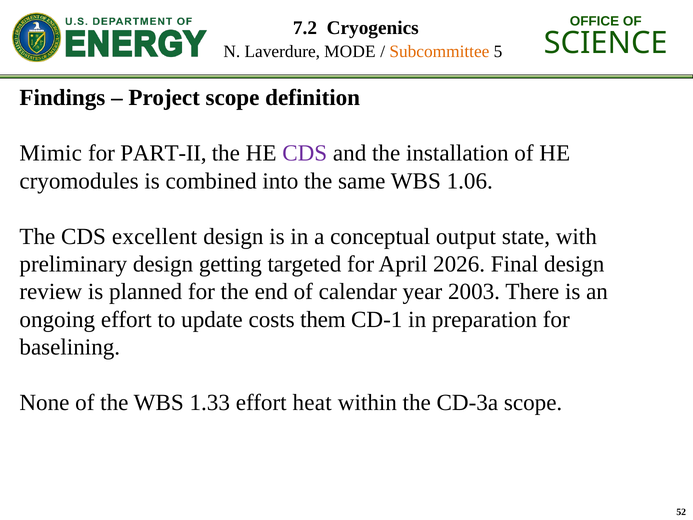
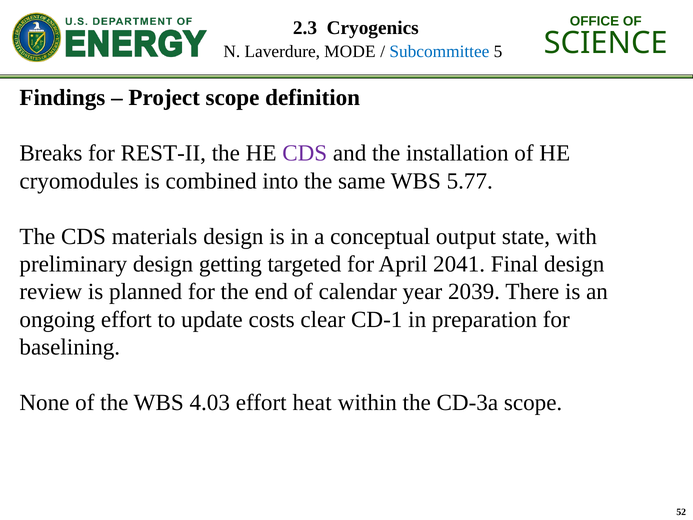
7.2: 7.2 -> 2.3 (305, 28)
Subcommittee colour: orange -> blue (439, 52)
Mimic: Mimic -> Breaks (51, 153)
PART-II: PART-II -> REST-II (163, 153)
1.06: 1.06 -> 5.77 (470, 181)
excellent: excellent -> materials (155, 236)
2026: 2026 -> 2041 (459, 264)
2003: 2003 -> 2039 (474, 292)
them: them -> clear (323, 319)
1.33: 1.33 -> 4.03 (210, 403)
